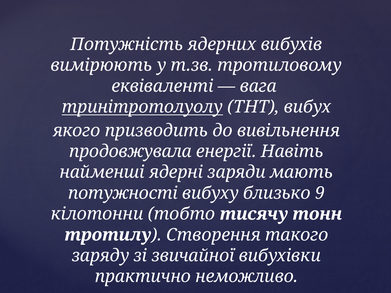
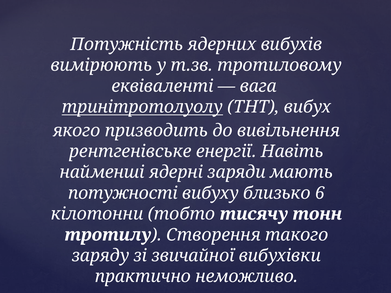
продовжувала: продовжувала -> рентгенівське (130, 152)
9: 9 -> 6 (320, 193)
